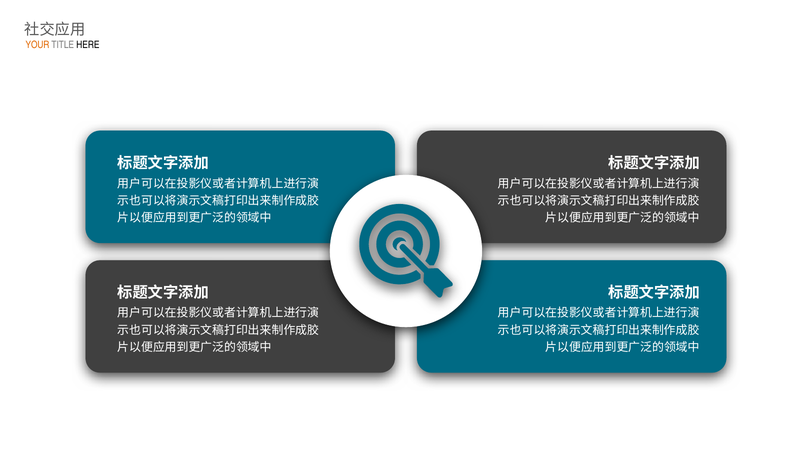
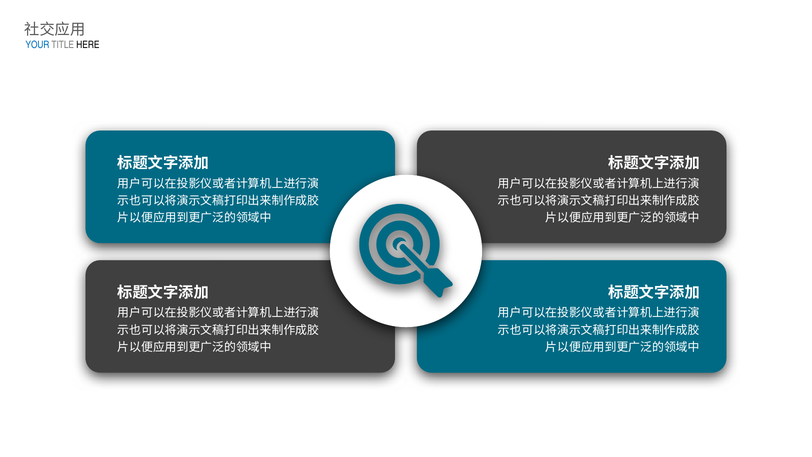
YOUR colour: orange -> blue (37, 45)
